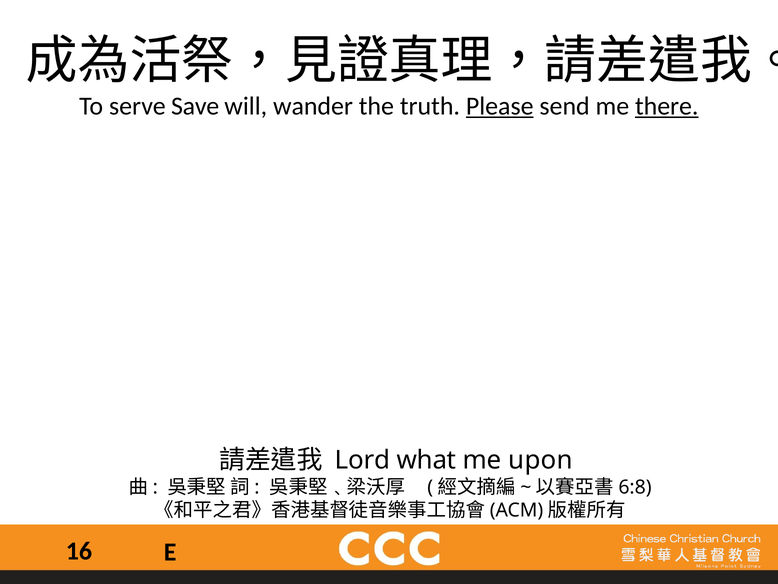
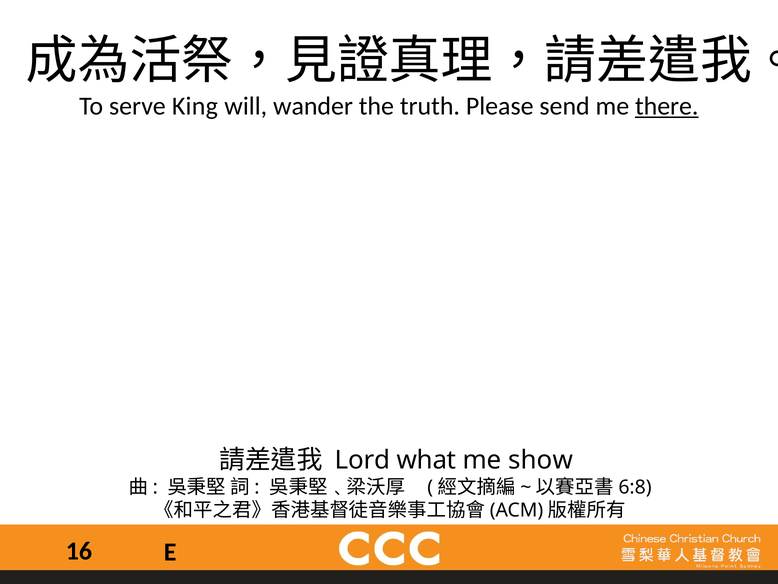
Save: Save -> King (195, 106)
Please underline: present -> none (500, 106)
upon: upon -> show (541, 460)
